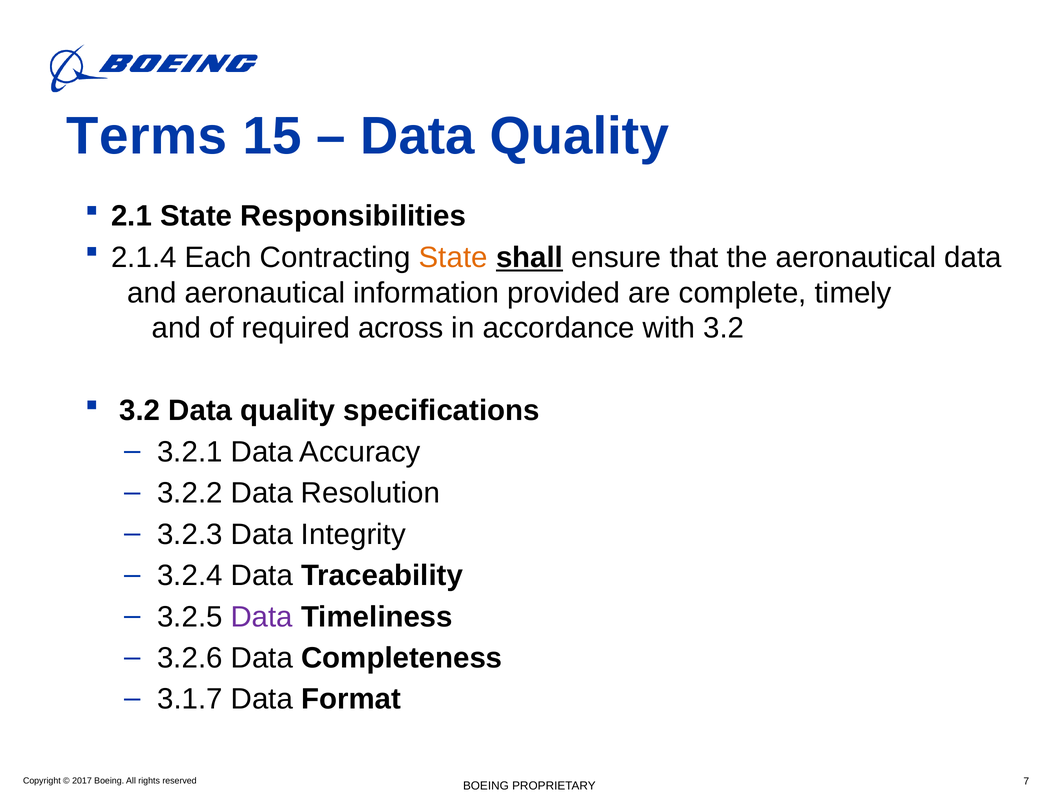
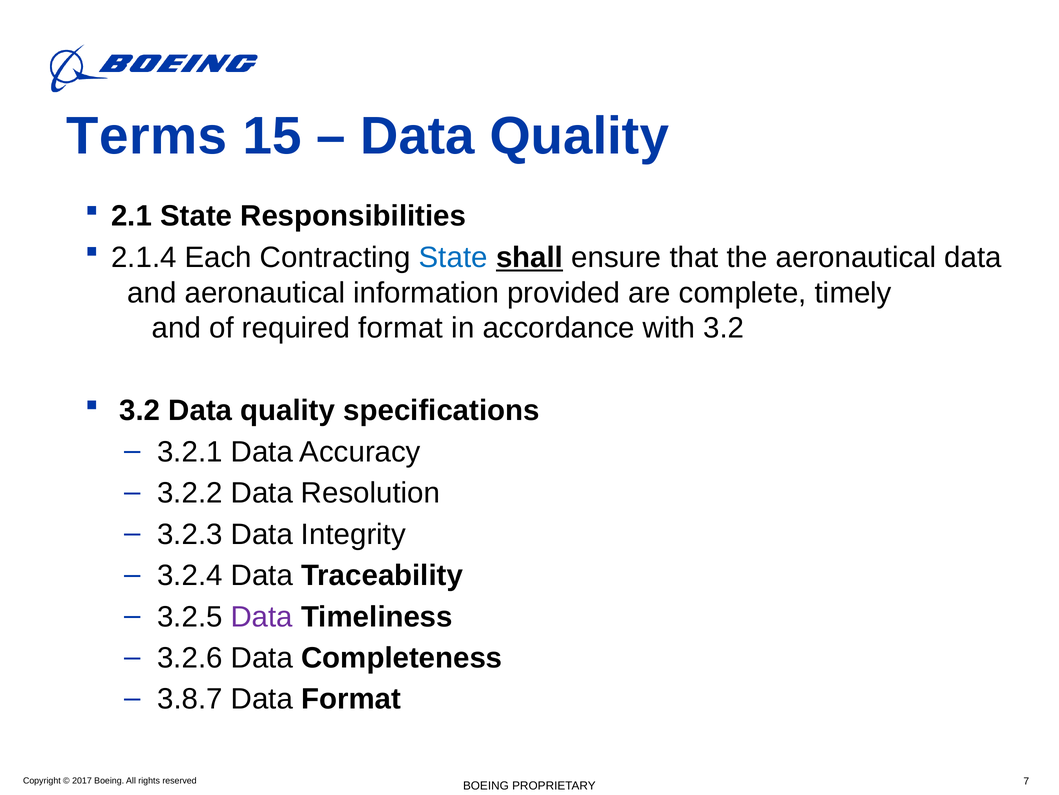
State colour: orange -> blue (453, 257)
required across: across -> format (401, 328)
3.1.7: 3.1.7 -> 3.8.7 (190, 699)
